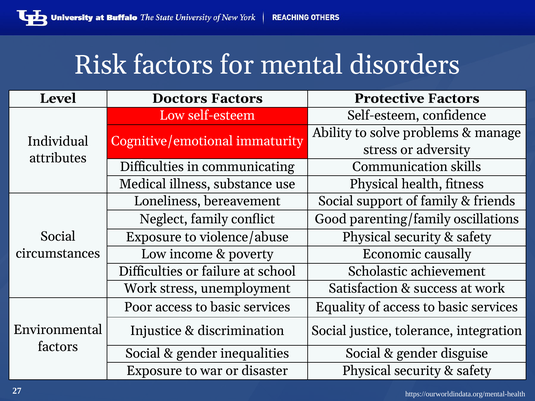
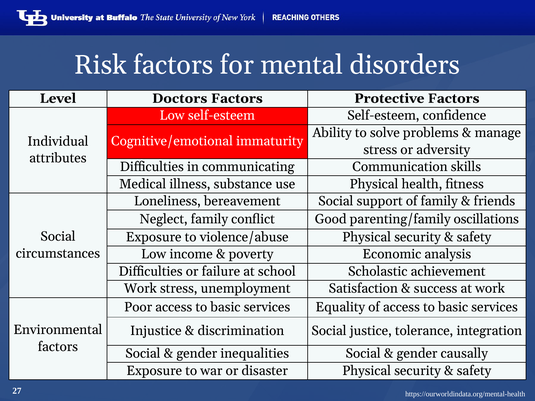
causally: causally -> analysis (448, 254)
disguise: disguise -> causally (464, 354)
